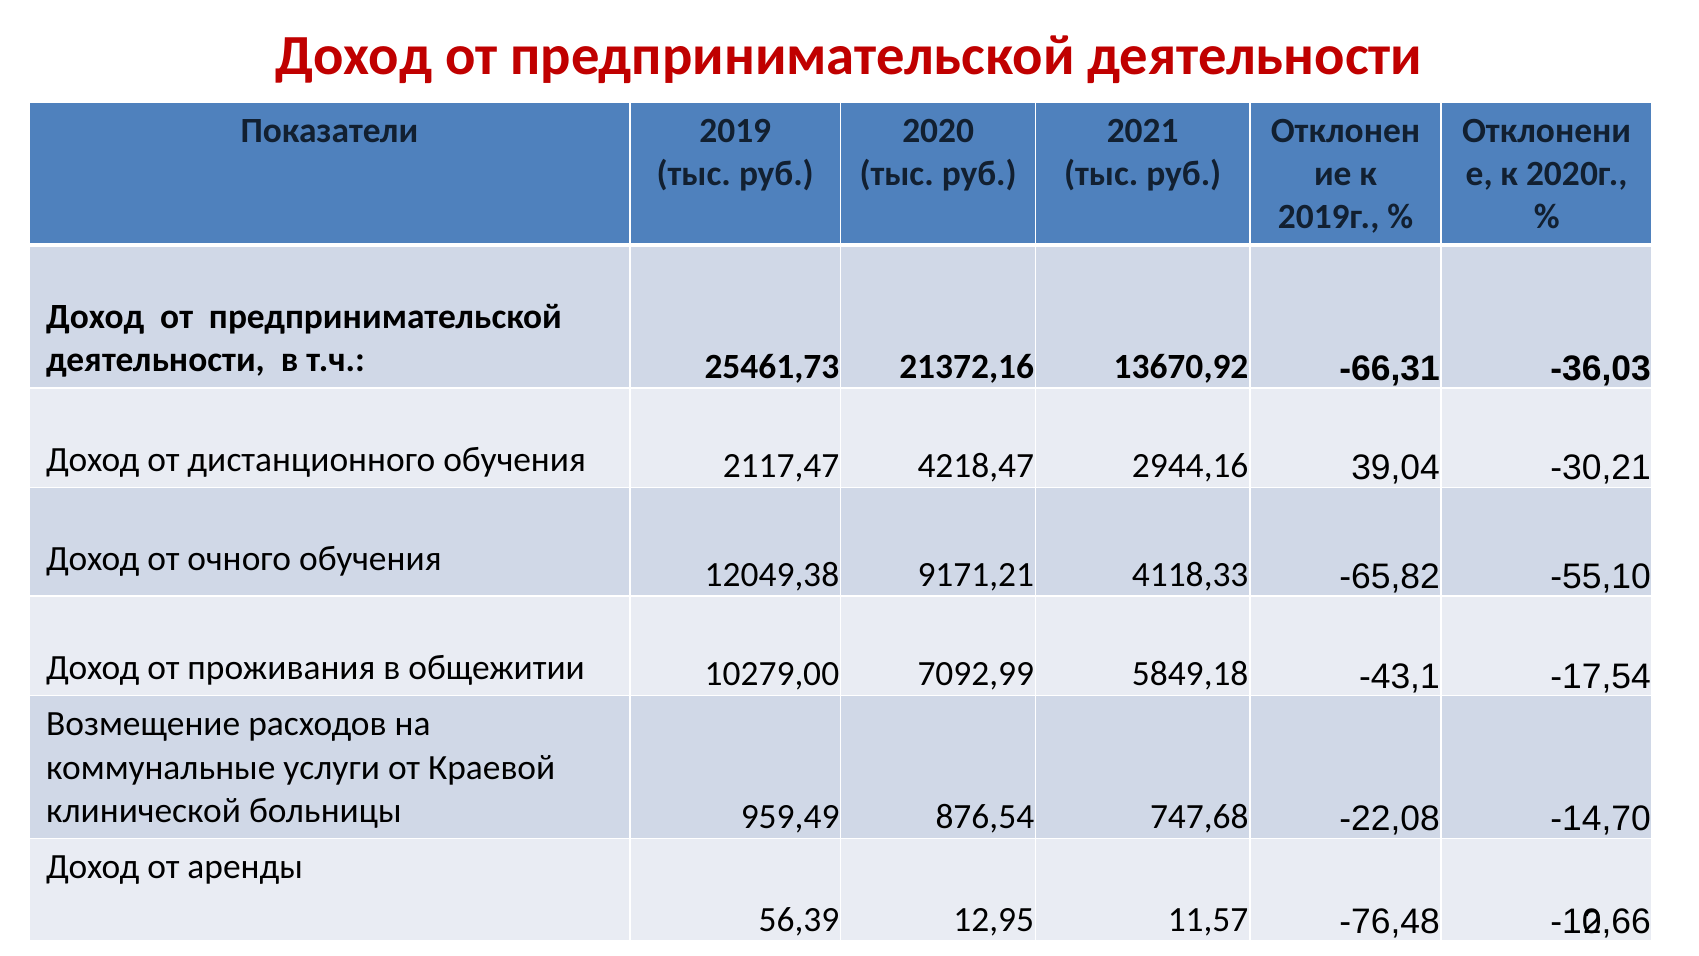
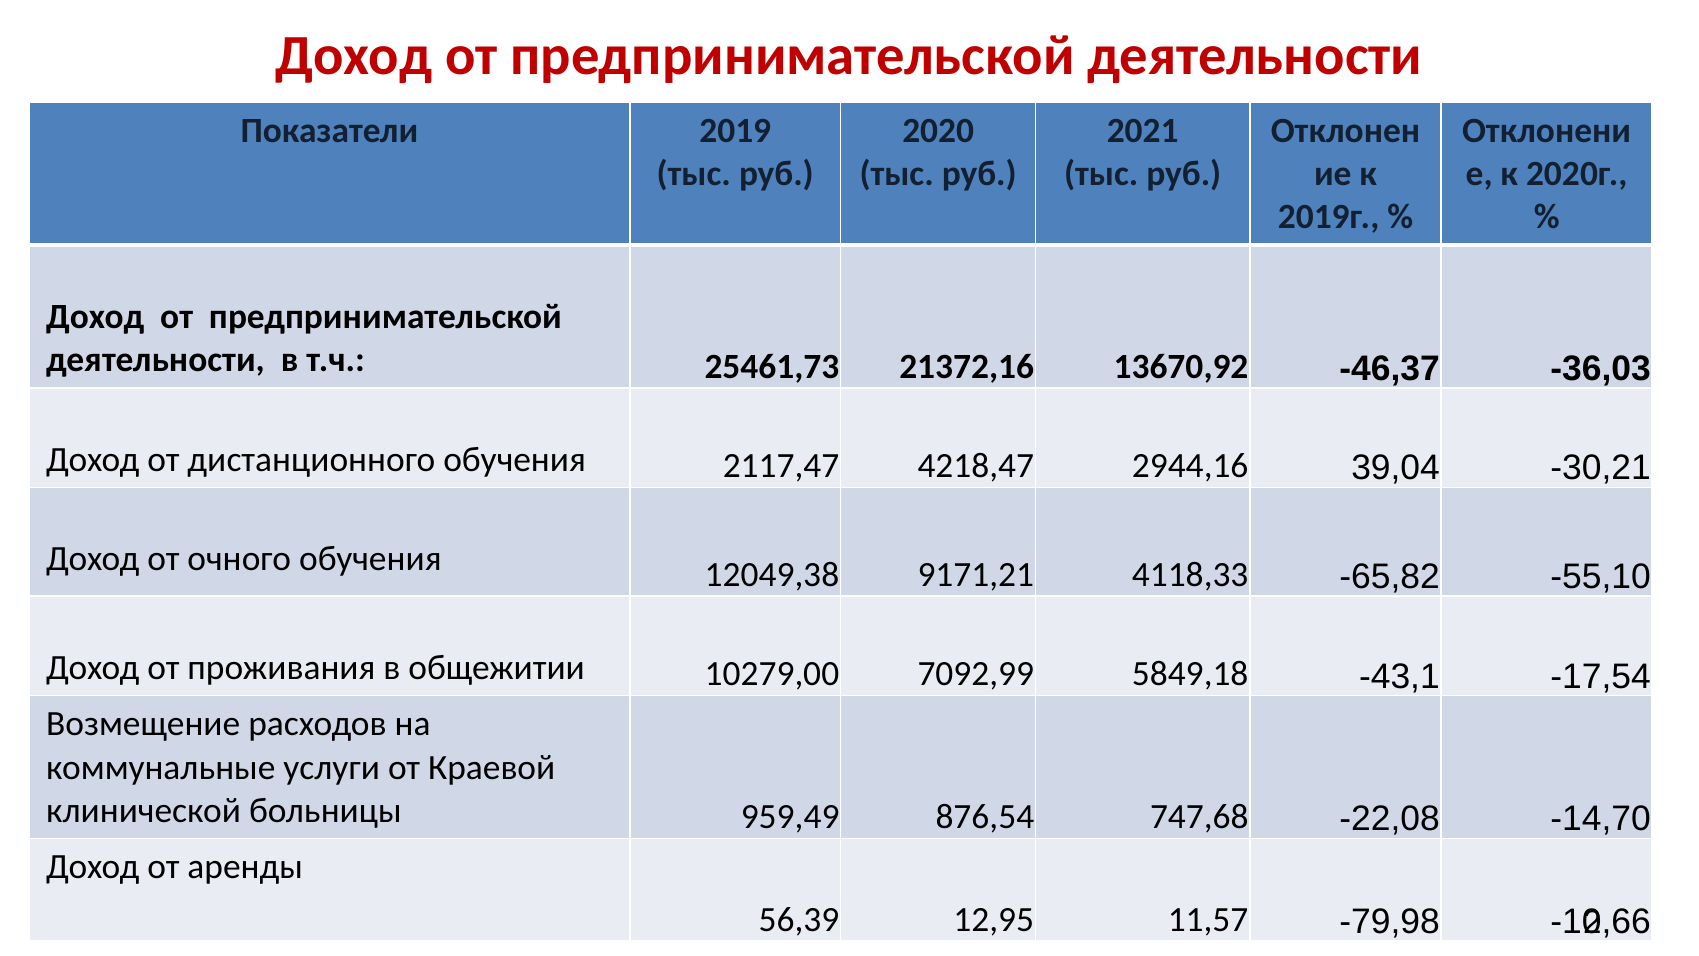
-66,31: -66,31 -> -46,37 (1390, 369)
-76,48: -76,48 -> -79,98 (1390, 922)
